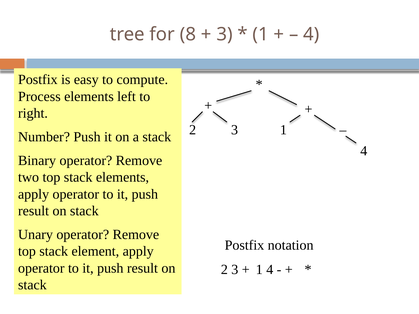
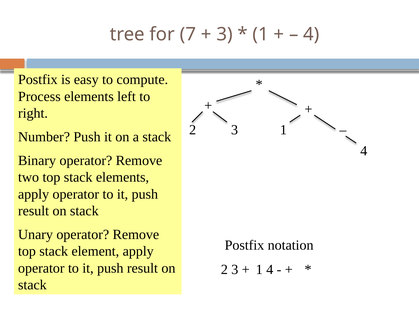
8: 8 -> 7 (188, 34)
